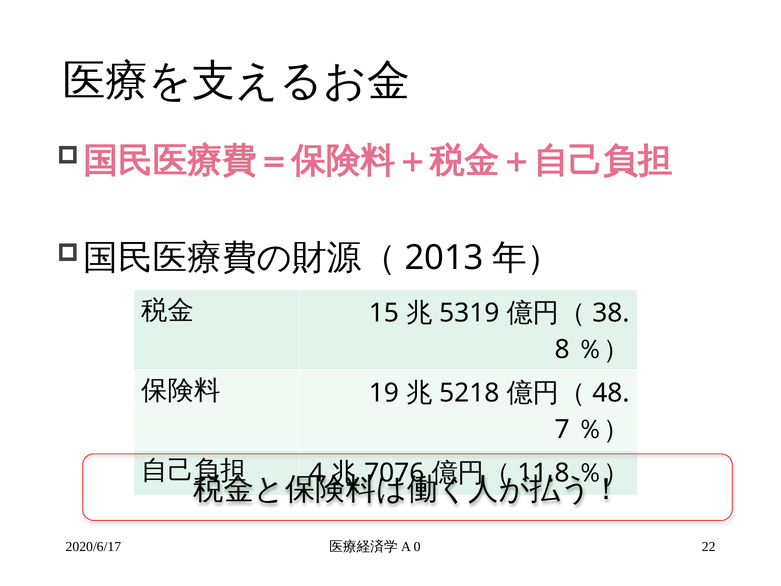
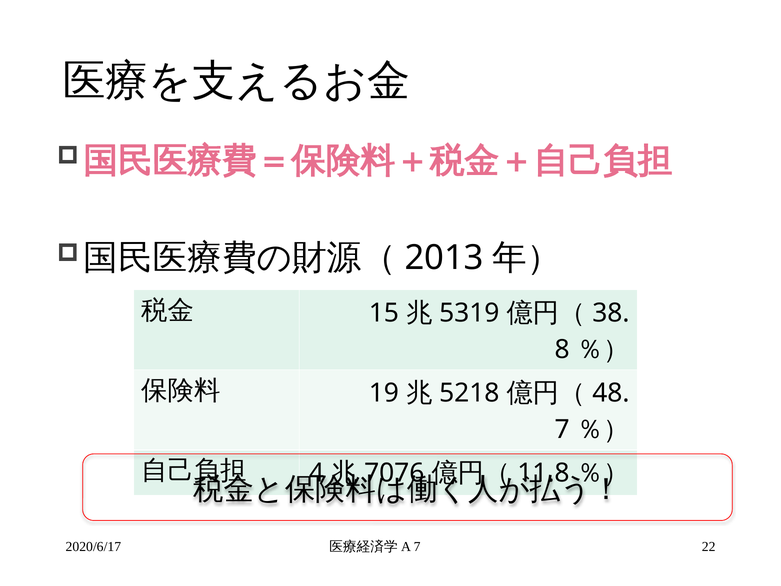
0: 0 -> 7 (417, 546)
